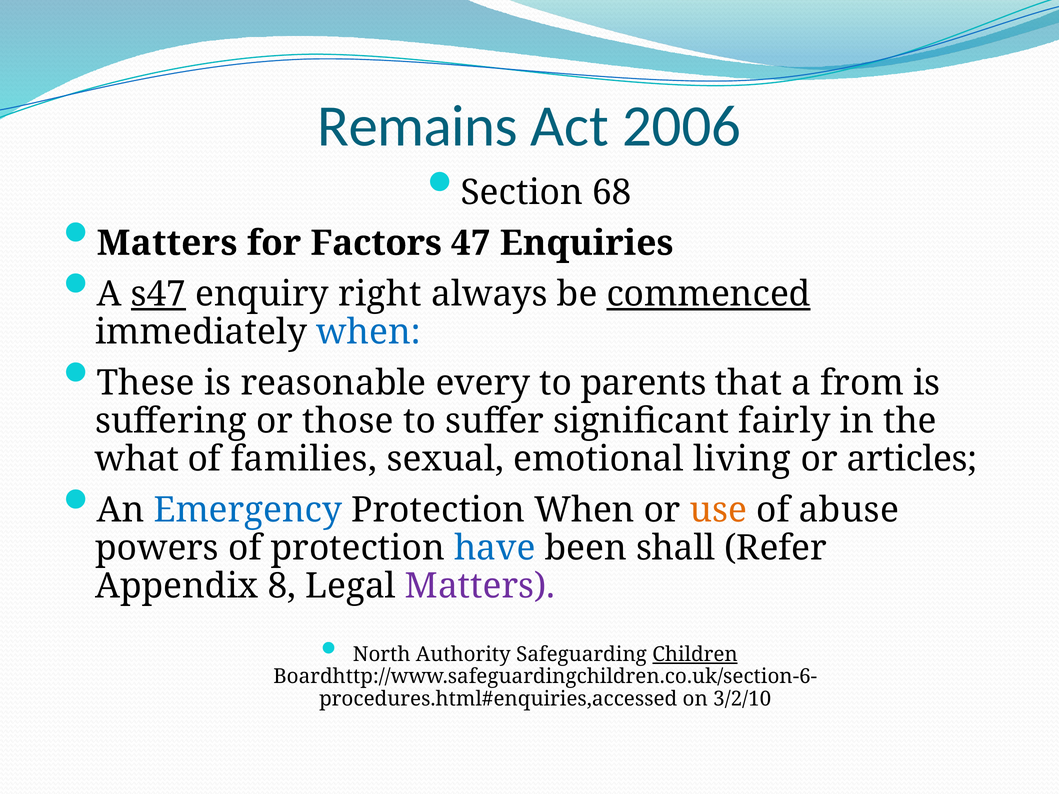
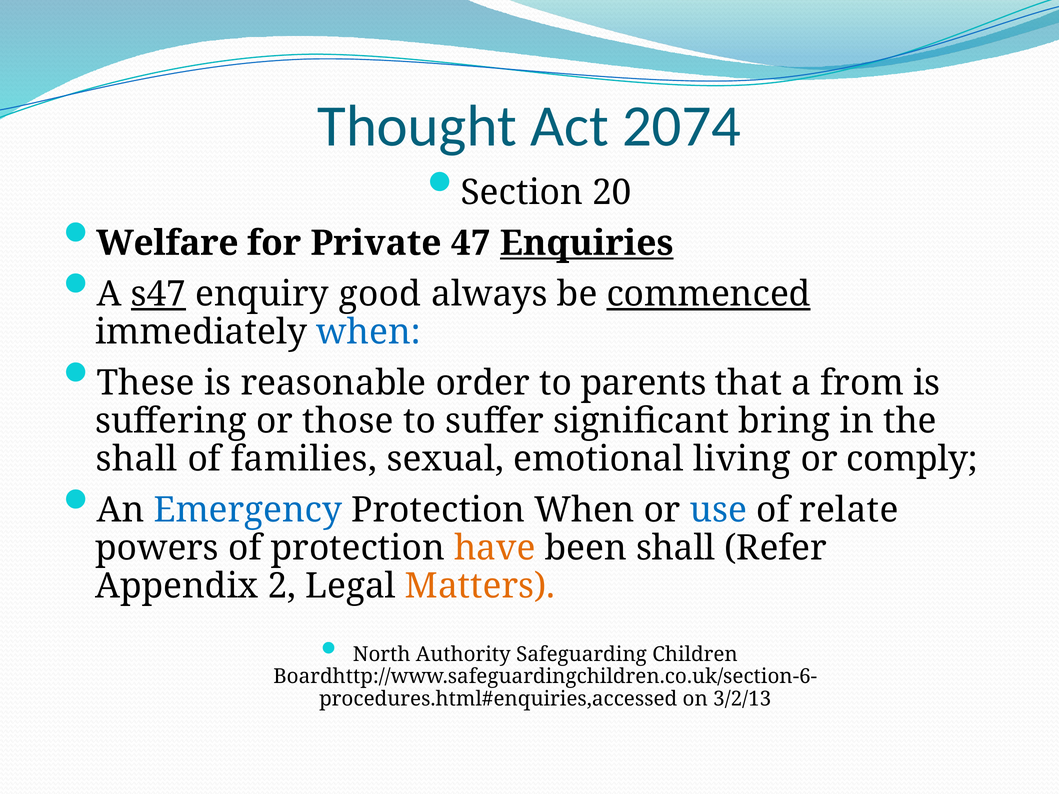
Remains: Remains -> Thought (417, 126)
2006: 2006 -> 2074 (682, 126)
68: 68 -> 20 (612, 192)
Matters: Matters -> Welfare (167, 243)
Factors: Factors -> Private (376, 243)
Enquiries underline: none -> present (587, 243)
right: right -> good (380, 294)
every: every -> order (483, 383)
fairly: fairly -> bring (784, 421)
what: what -> shall (137, 459)
articles: articles -> comply (912, 459)
use colour: orange -> blue (718, 510)
abuse: abuse -> relate (849, 510)
have colour: blue -> orange (495, 548)
8: 8 -> 2 (282, 586)
Matters colour: purple -> orange (480, 586)
Children underline: present -> none (695, 655)
3/2/10: 3/2/10 -> 3/2/13 (742, 699)
